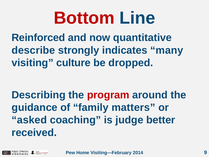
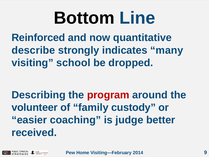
Bottom colour: red -> black (84, 18)
culture: culture -> school (73, 63)
guidance: guidance -> volunteer (35, 107)
matters: matters -> custody (133, 107)
asked: asked -> easier (29, 120)
